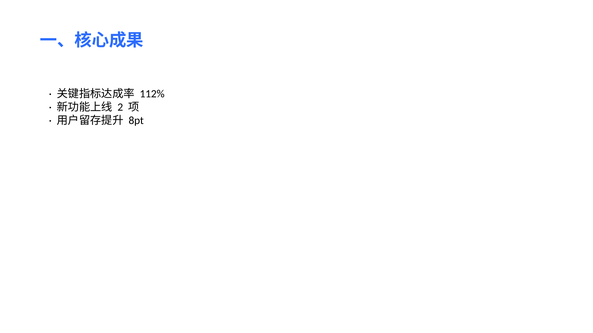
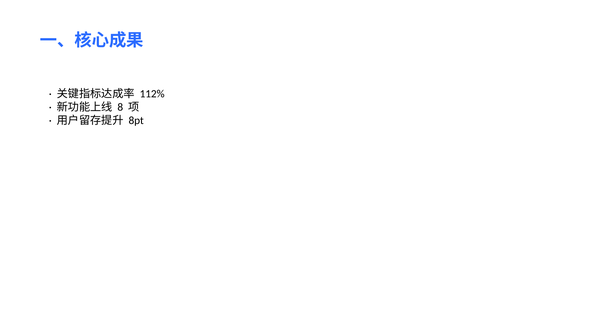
2: 2 -> 8 (120, 107)
